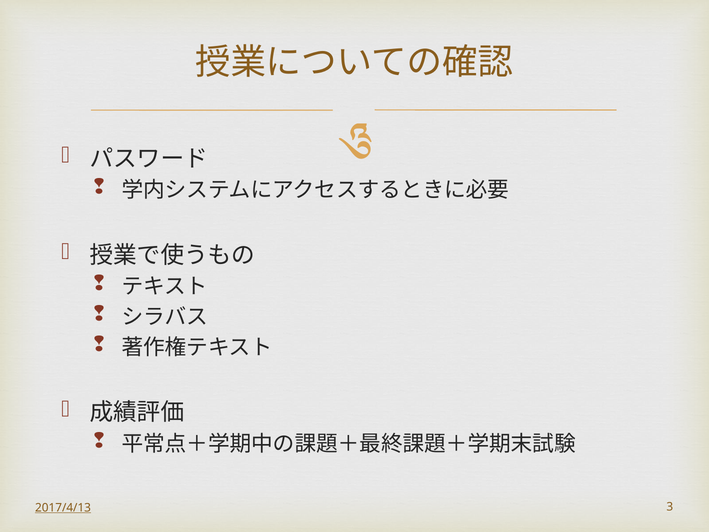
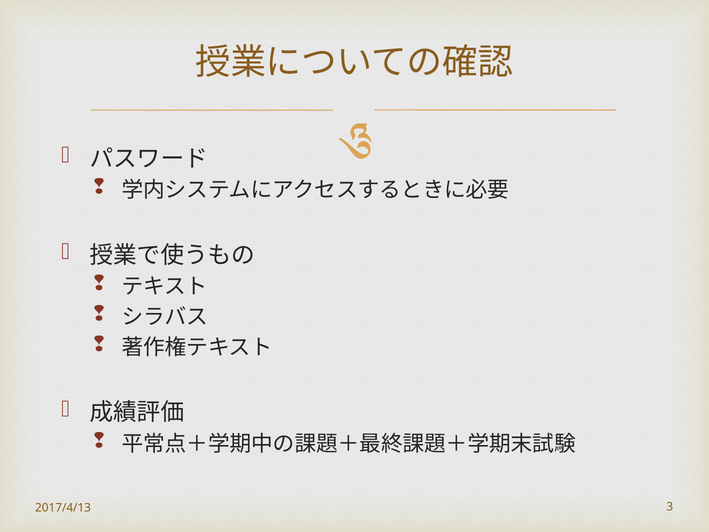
2017/4/13 underline: present -> none (63, 507)
